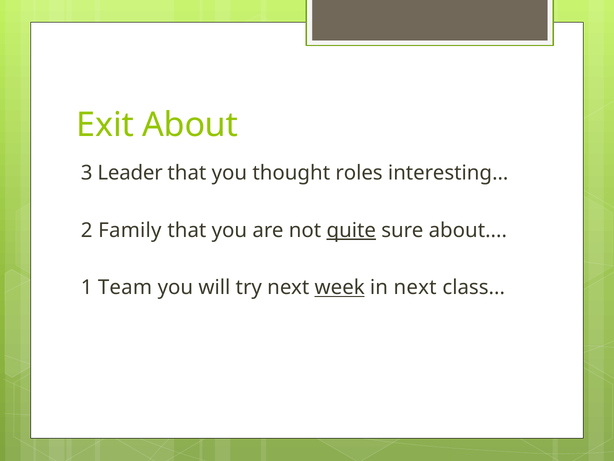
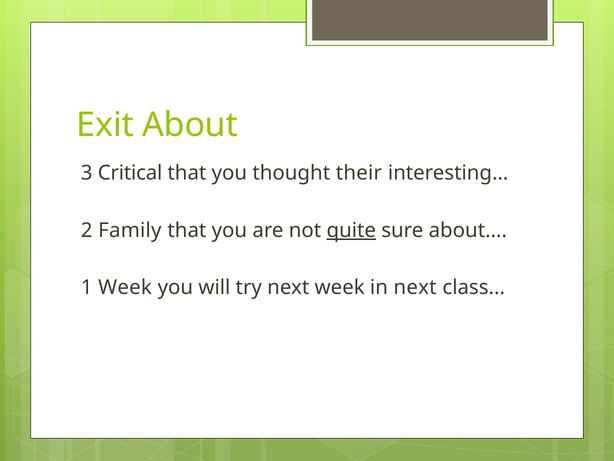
Leader: Leader -> Critical (130, 173)
roles: roles -> their (359, 173)
1 Team: Team -> Week (125, 287)
week underline: present -> none (340, 287)
